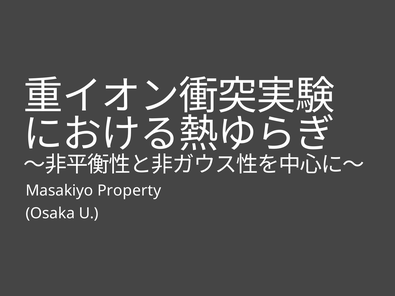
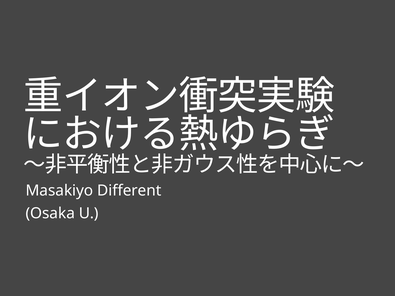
Property: Property -> Different (129, 191)
